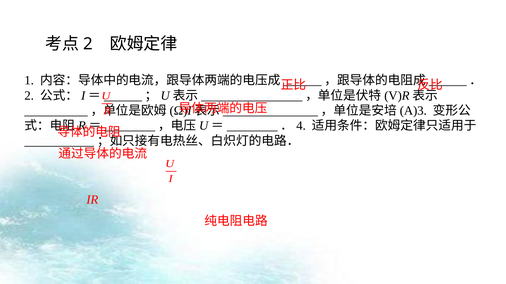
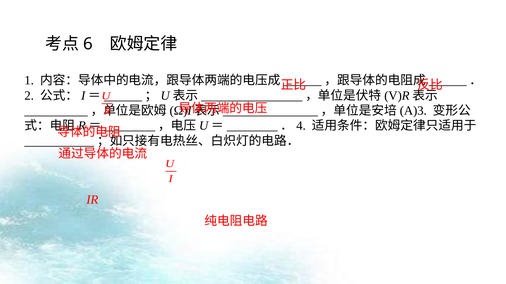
2: 2 -> 6 (88, 44)
